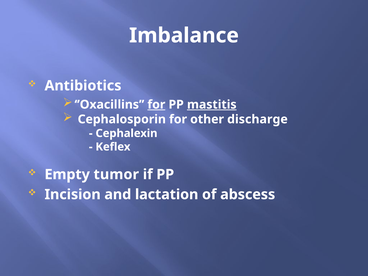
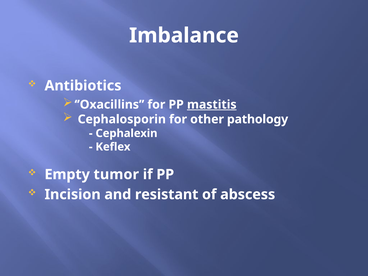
for underline: present -> none (156, 105)
discharge: discharge -> pathology (258, 119)
lactation: lactation -> resistant (167, 194)
